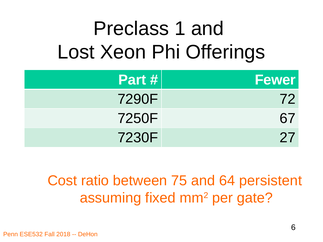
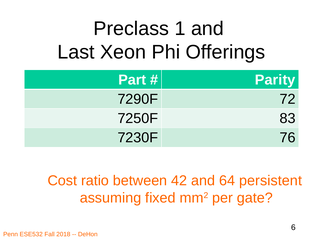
Lost: Lost -> Last (76, 52)
Fewer: Fewer -> Parity (275, 80)
67: 67 -> 83 (288, 119)
27: 27 -> 76 (288, 138)
75: 75 -> 42 (179, 181)
